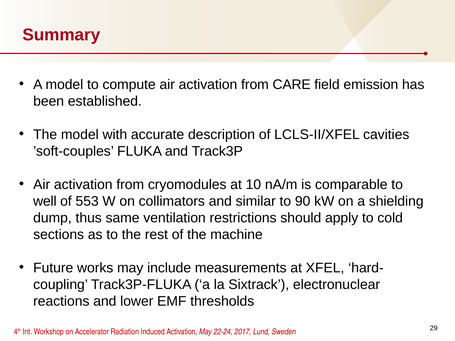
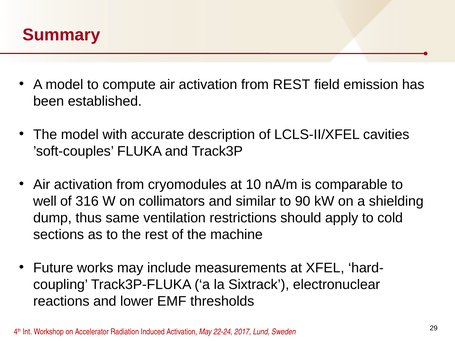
from CARE: CARE -> REST (291, 85)
553: 553 -> 316 (87, 201)
